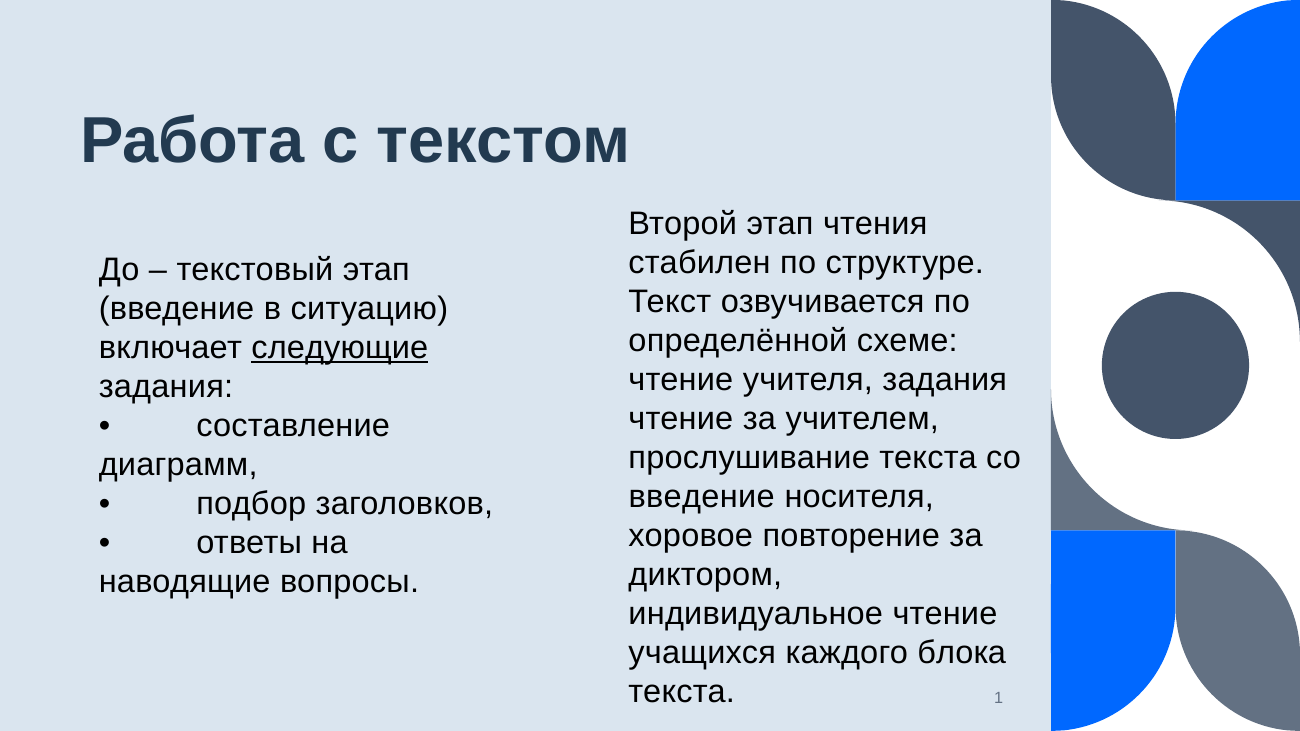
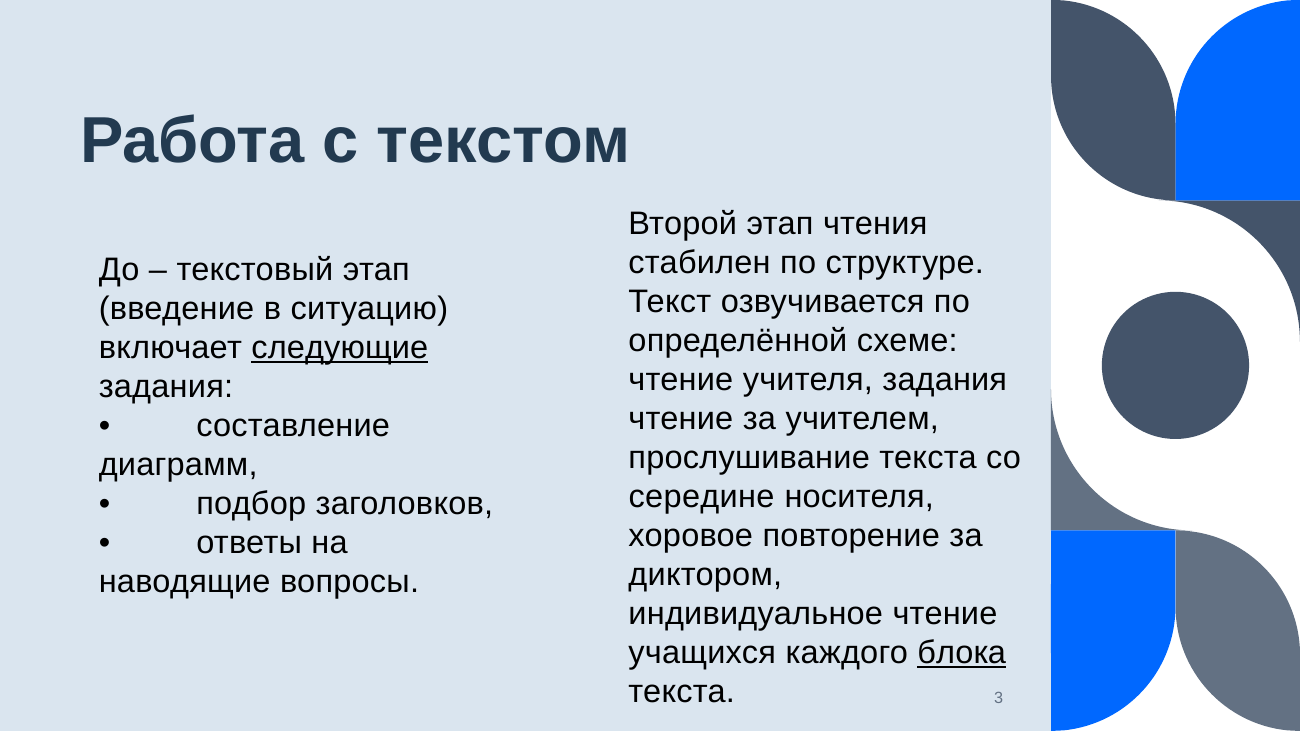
введение: введение -> середине (702, 497)
блока underline: none -> present (962, 653)
1: 1 -> 3 (999, 698)
